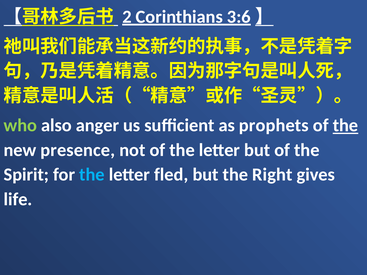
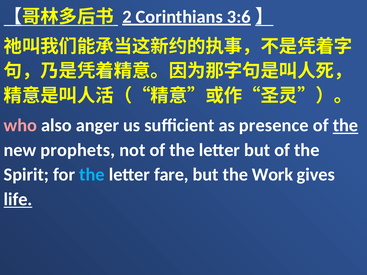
who colour: light green -> pink (20, 126)
prophets: prophets -> presence (274, 126)
presence: presence -> prophets (78, 150)
fled: fled -> fare (171, 175)
Right: Right -> Work (272, 175)
life underline: none -> present (18, 200)
